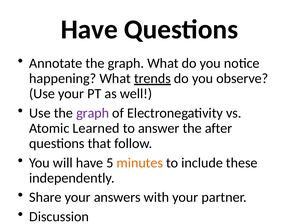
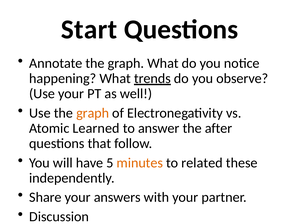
Have: Have -> Start (89, 30)
graph colour: purple -> orange (93, 113)
include: include -> related (202, 163)
